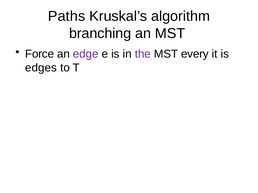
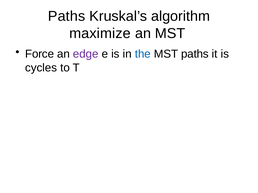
branching: branching -> maximize (100, 33)
the colour: purple -> blue (143, 54)
MST every: every -> paths (195, 54)
edges: edges -> cycles (41, 68)
